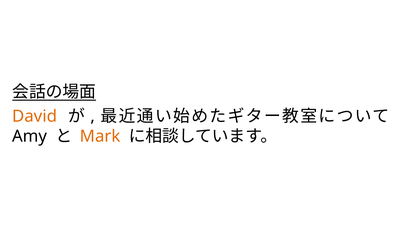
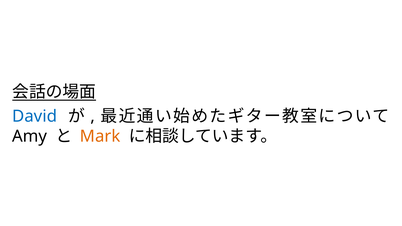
David colour: orange -> blue (35, 116)
